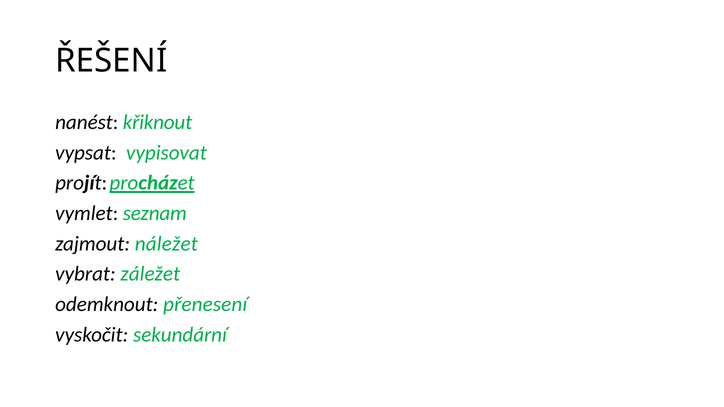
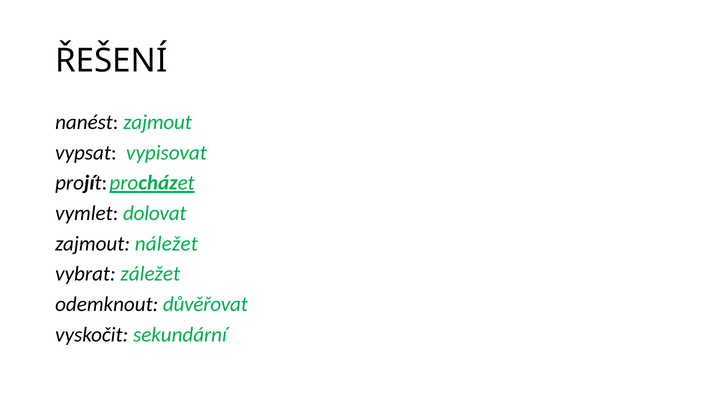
nanést křiknout: křiknout -> zajmout (157, 122)
seznam: seznam -> dolovat (155, 213)
přenesení: přenesení -> důvěřovat (205, 305)
